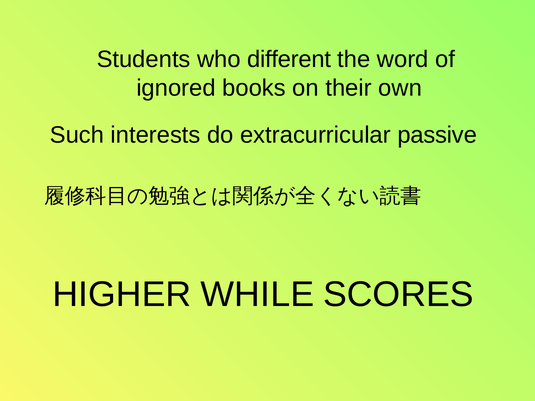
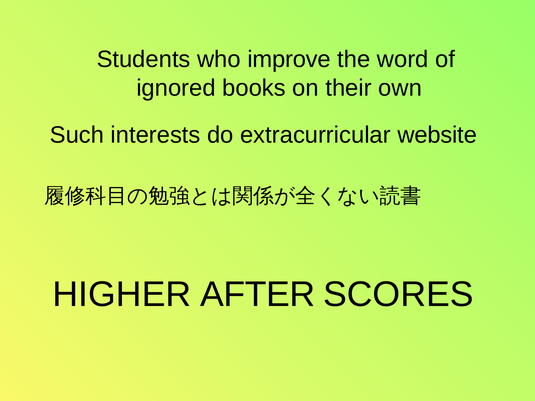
different: different -> improve (289, 59)
passive: passive -> website (437, 135)
WHILE: WHILE -> AFTER (258, 295)
